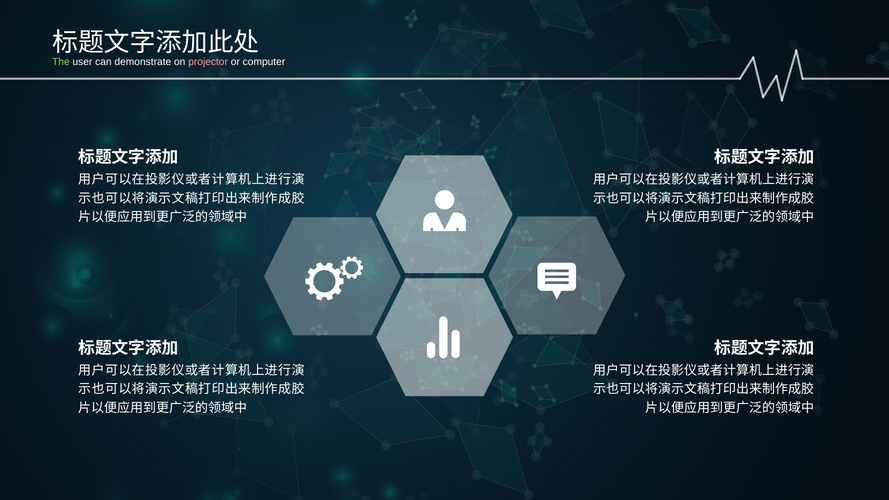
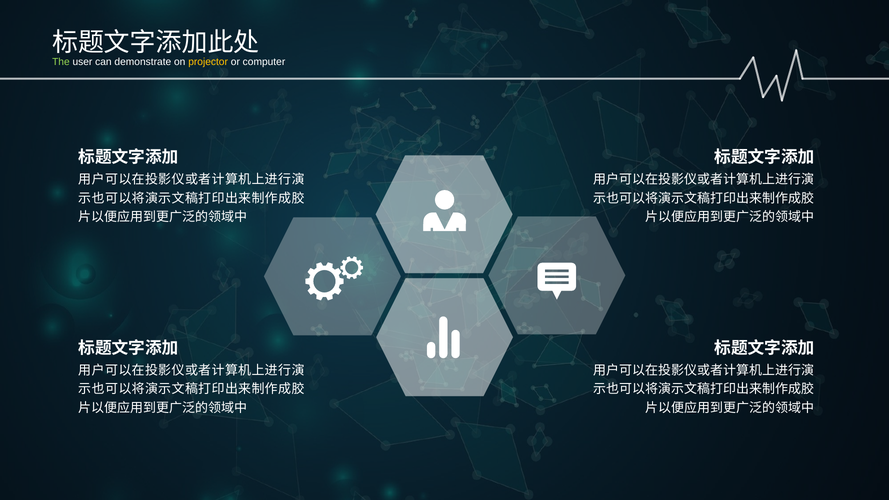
projector colour: pink -> yellow (208, 62)
